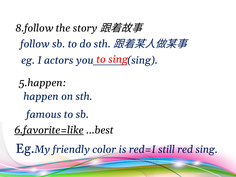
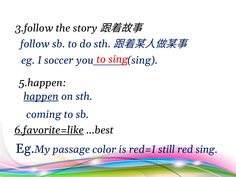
8.follow: 8.follow -> 3.follow (34, 28)
actors: actors -> soccer (59, 60)
happen underline: none -> present (41, 97)
famous: famous -> coming (44, 114)
friendly: friendly -> passage (71, 149)
